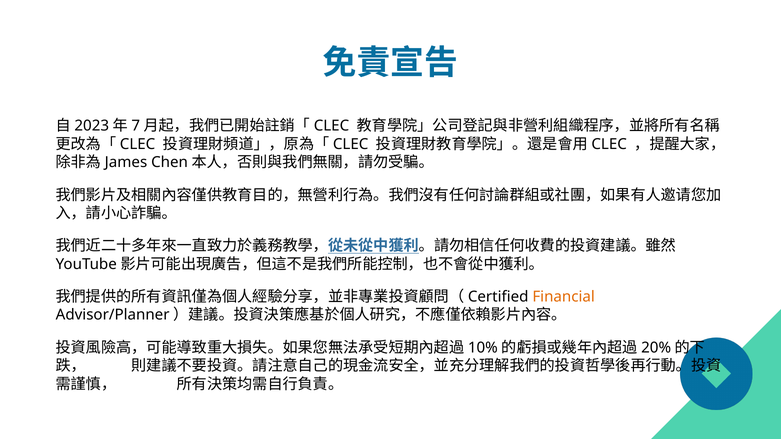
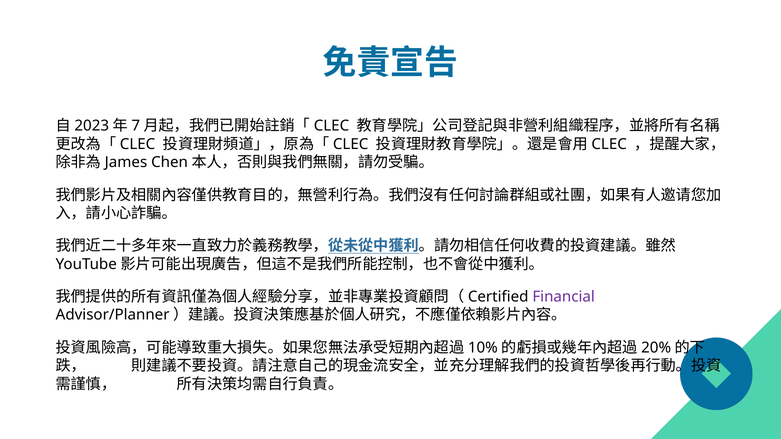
Financial colour: orange -> purple (564, 297)
